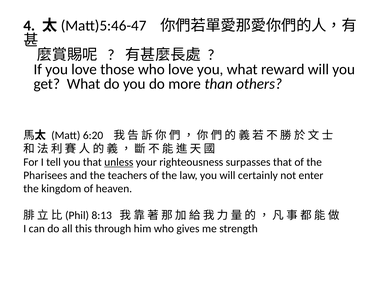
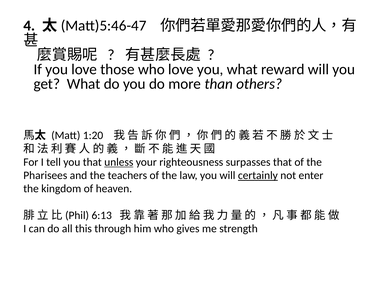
6:20: 6:20 -> 1:20 (93, 135)
certainly underline: none -> present (258, 175)
8:13: 8:13 -> 6:13 (102, 215)
